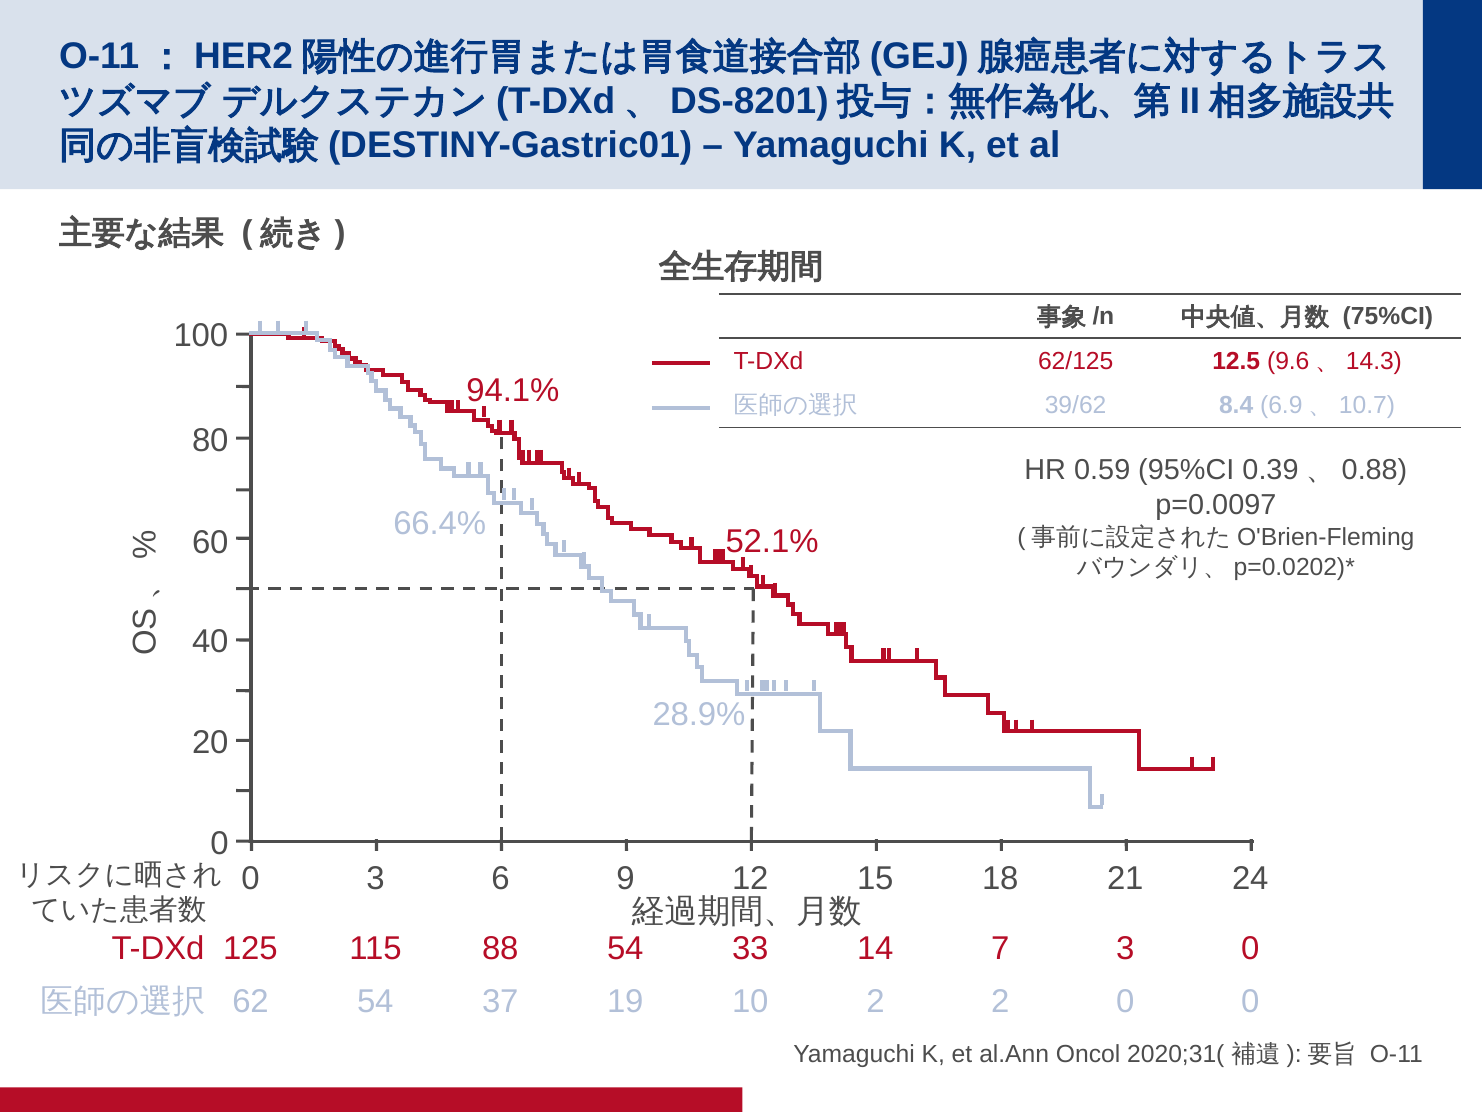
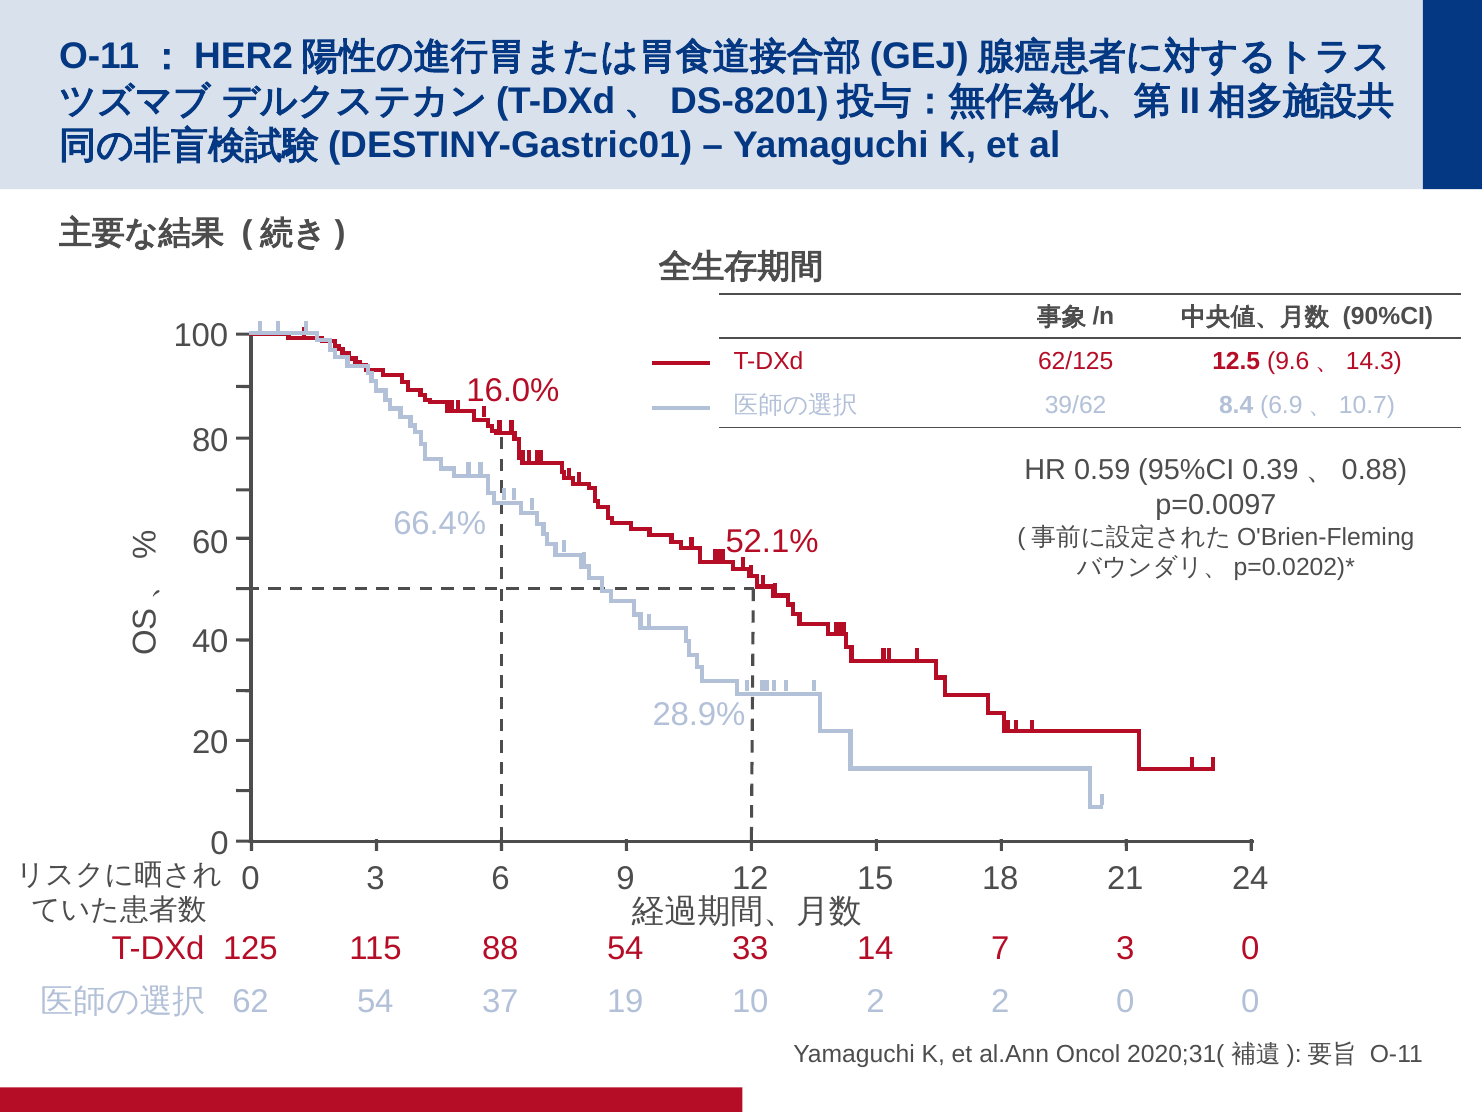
75%CI: 75%CI -> 90%CI (1388, 317)
94.1%: 94.1% -> 16.0% (513, 390)
